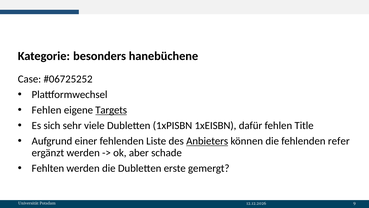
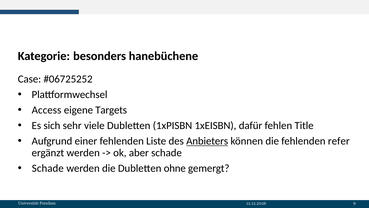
Fehlen: Fehlen -> Access (47, 110)
Targets underline: present -> none (111, 110)
Fehlten: Fehlten -> Schade (48, 168)
erste: erste -> ohne (175, 168)
